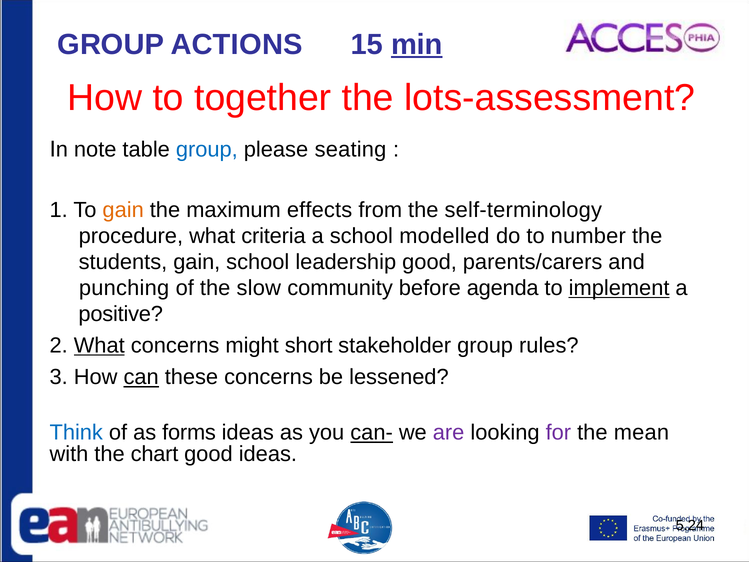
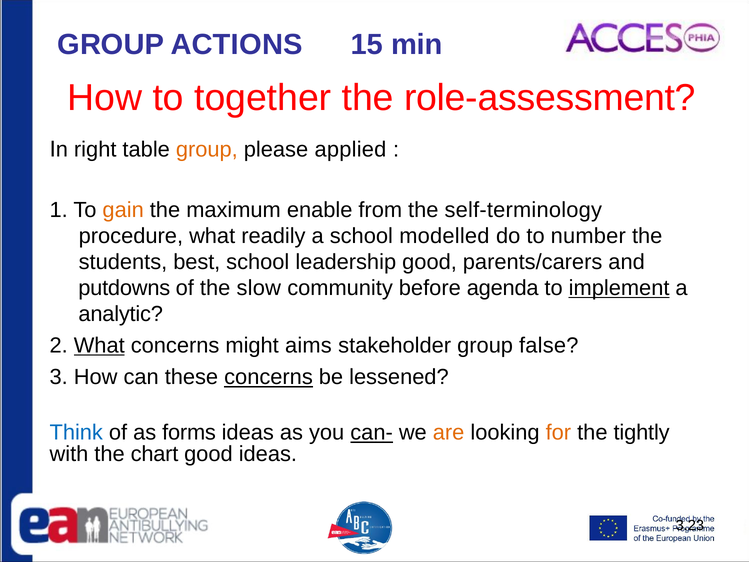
min underline: present -> none (417, 45)
lots-assessment: lots-assessment -> role-assessment (550, 98)
note: note -> right (95, 150)
group colour: blue -> orange (207, 150)
seating: seating -> applied (351, 150)
effects: effects -> enable (320, 210)
criteria: criteria -> readily (273, 236)
students gain: gain -> best (197, 262)
punching: punching -> putdowns (124, 288)
positive: positive -> analytic (121, 314)
short: short -> aims (308, 346)
rules: rules -> false (549, 346)
can underline: present -> none (141, 377)
concerns underline: none -> present (268, 377)
are colour: purple -> orange (449, 433)
for colour: purple -> orange (558, 433)
mean: mean -> tightly (642, 433)
5.24: 5.24 -> 3.23 (690, 525)
